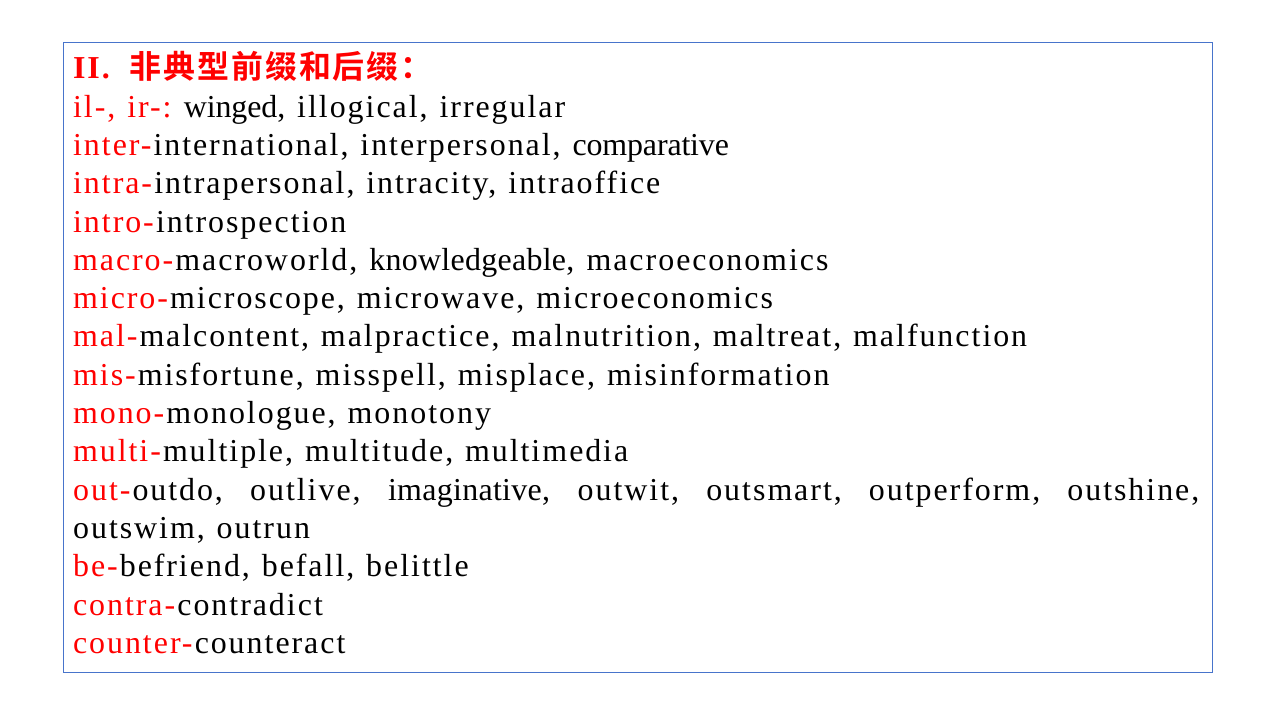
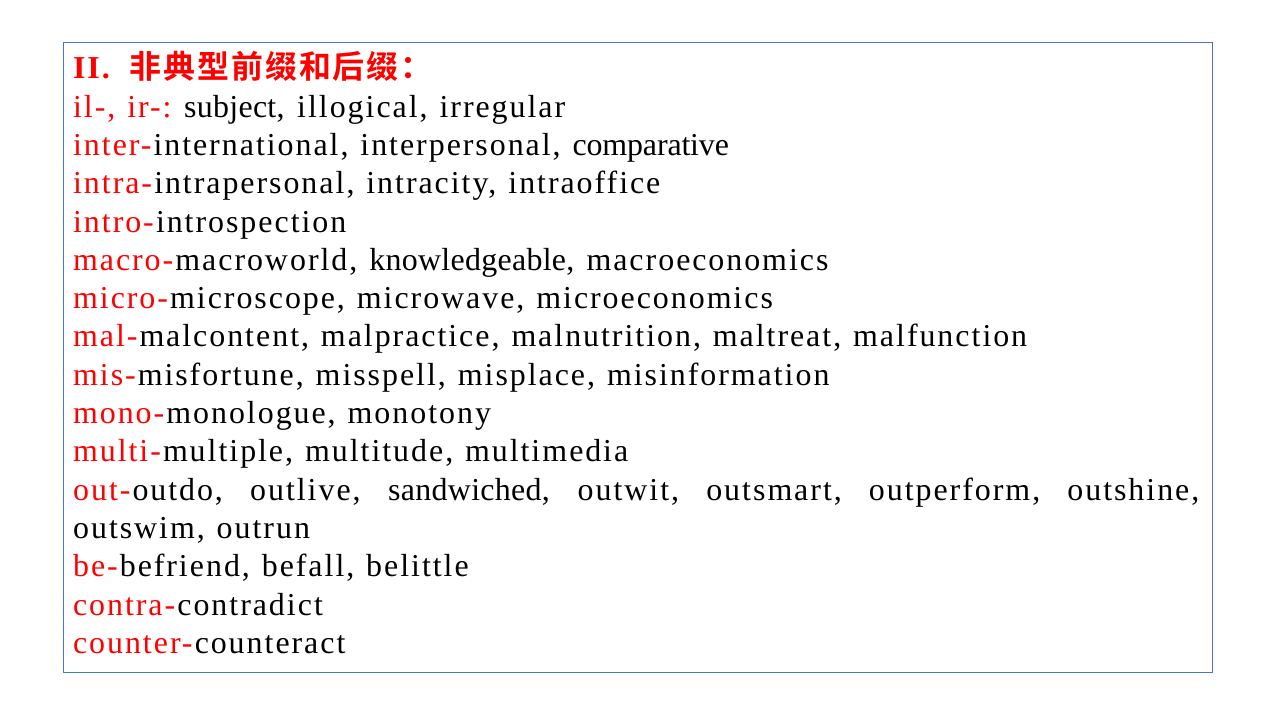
winged: winged -> subject (234, 107)
imaginative: imaginative -> sandwiched (469, 490)
